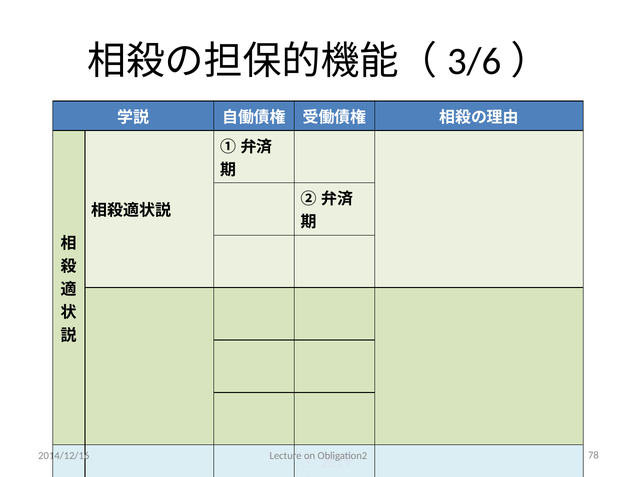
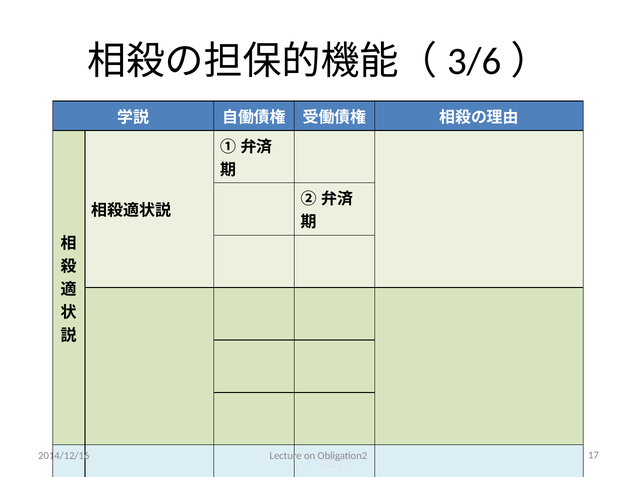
78: 78 -> 17 (593, 456)
